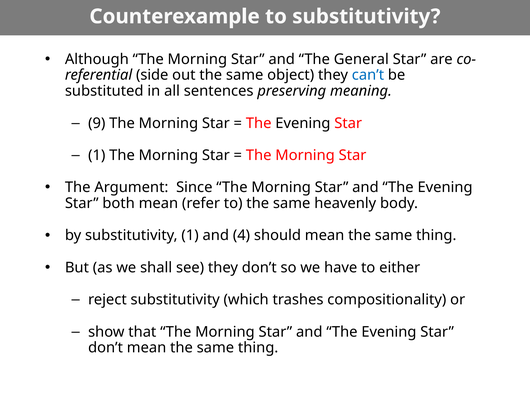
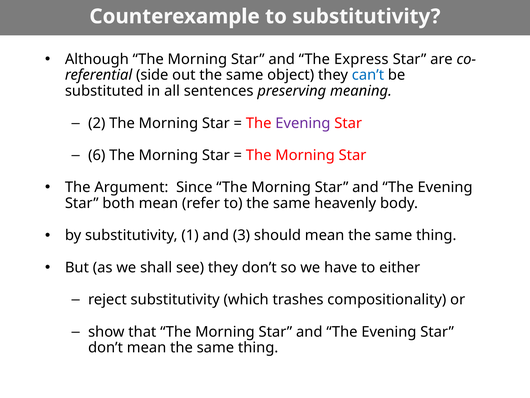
General: General -> Express (361, 59)
9: 9 -> 2 (97, 123)
Evening colour: black -> purple (303, 123)
1: 1 -> 6 (97, 155)
4: 4 -> 3 (241, 235)
